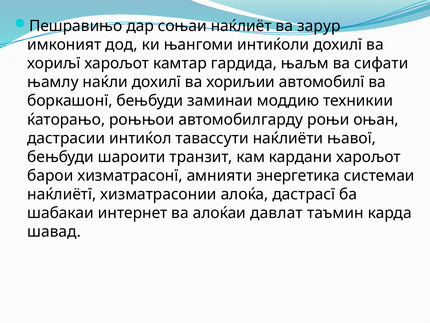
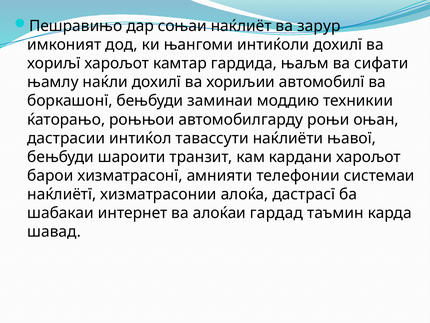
энергетика: энергетика -> телефонии (298, 175)
давлат: давлат -> гардад (277, 213)
